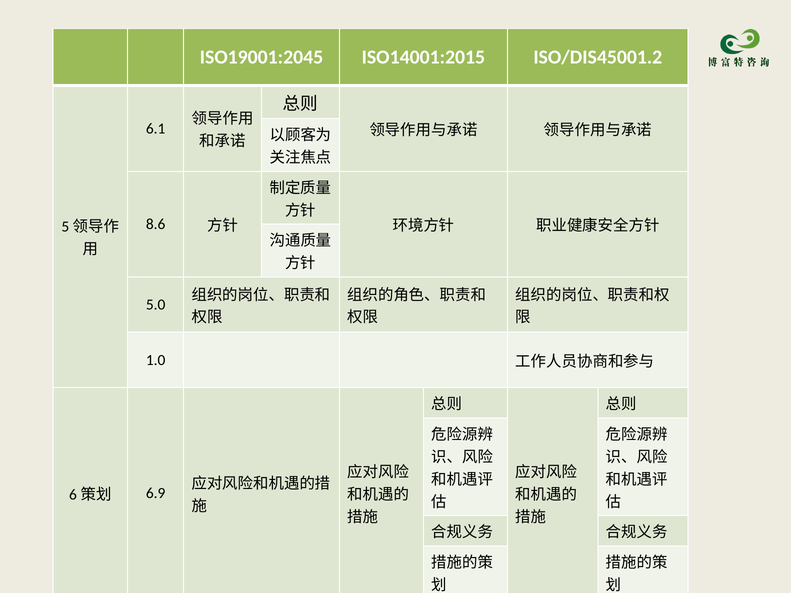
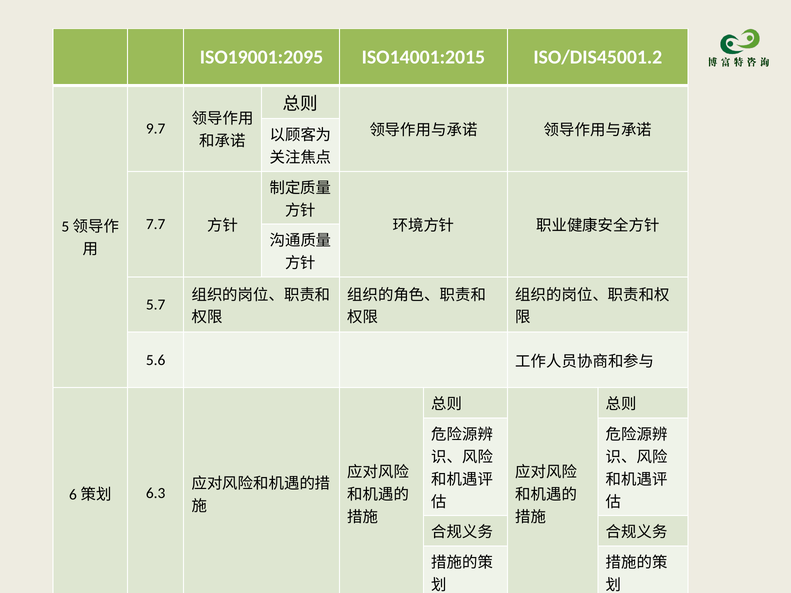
ISO19001:2045: ISO19001:2045 -> ISO19001:2095 (261, 57)
6.1: 6.1 -> 9.7 (156, 129)
8.6: 8.6 -> 7.7 (156, 224)
5.0: 5.0 -> 5.7 (156, 305)
1.0: 1.0 -> 5.6 (156, 360)
6.9: 6.9 -> 6.3 (156, 493)
